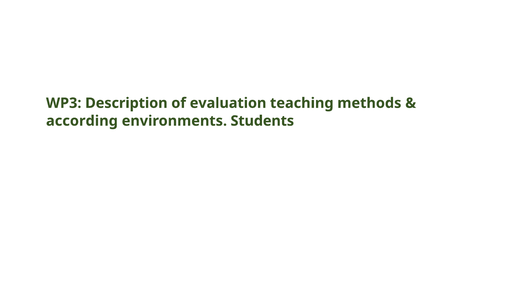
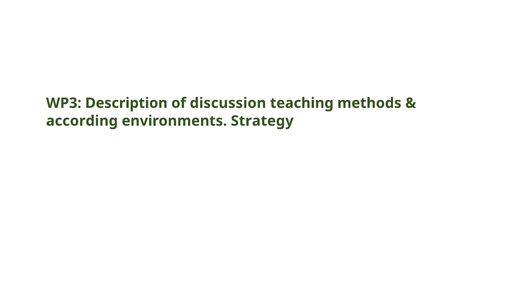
evaluation: evaluation -> discussion (228, 103)
Students: Students -> Strategy (262, 121)
